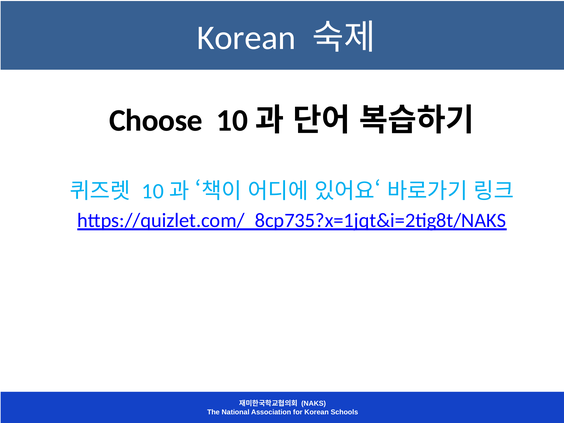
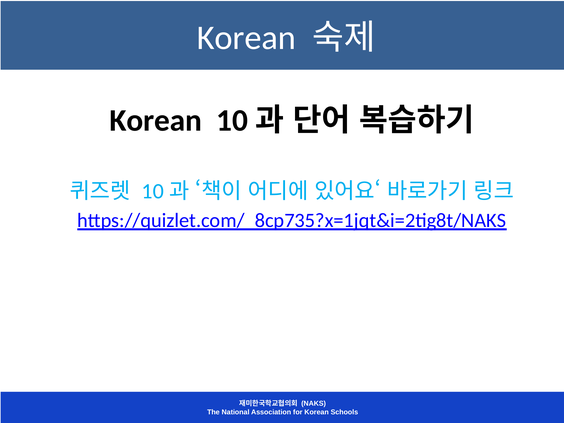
Choose: Choose -> Korean (156, 120)
